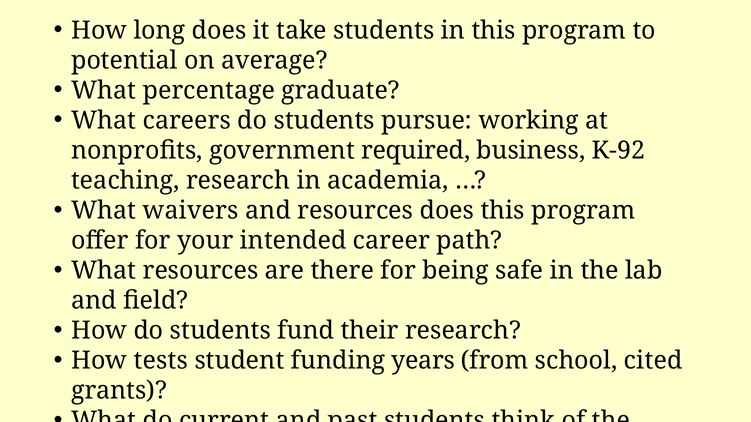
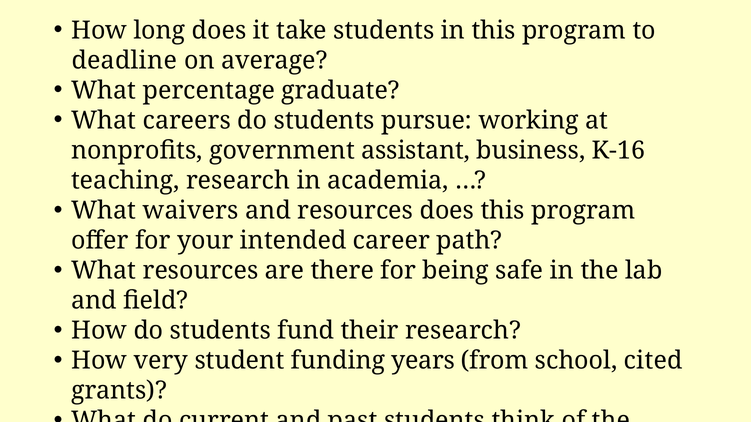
potential: potential -> deadline (124, 61)
required: required -> assistant (416, 151)
K-92: K-92 -> K-16 (618, 151)
tests: tests -> very (161, 361)
